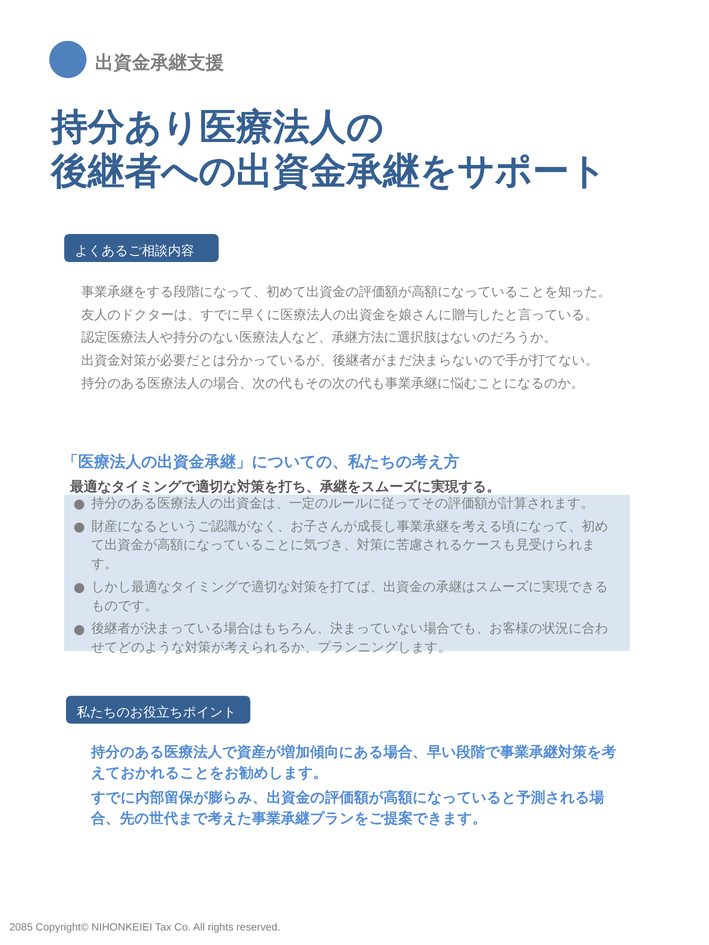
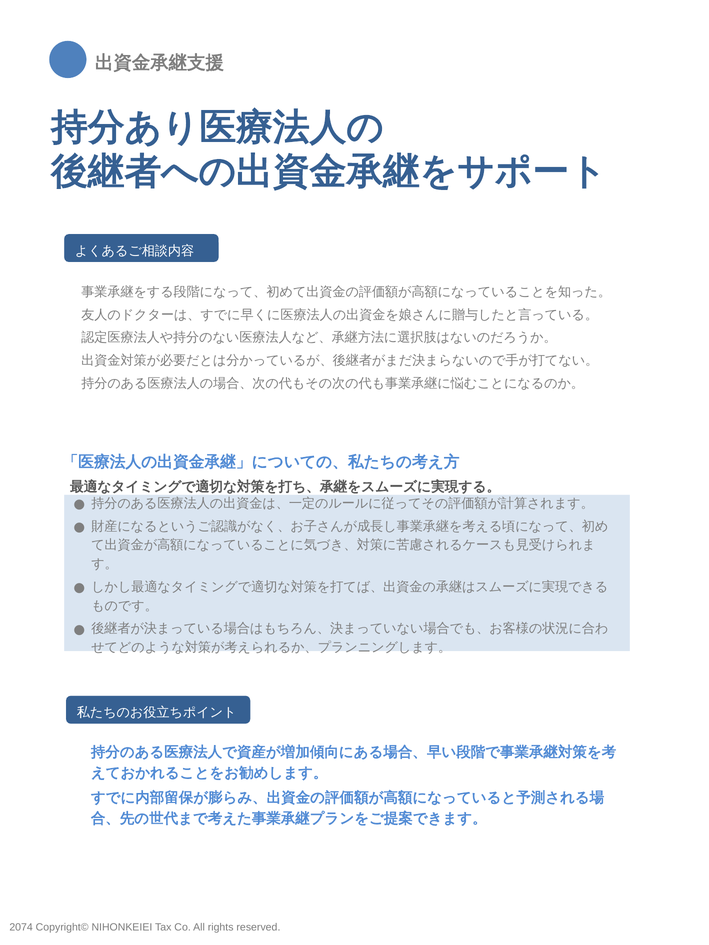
2085: 2085 -> 2074 (21, 928)
